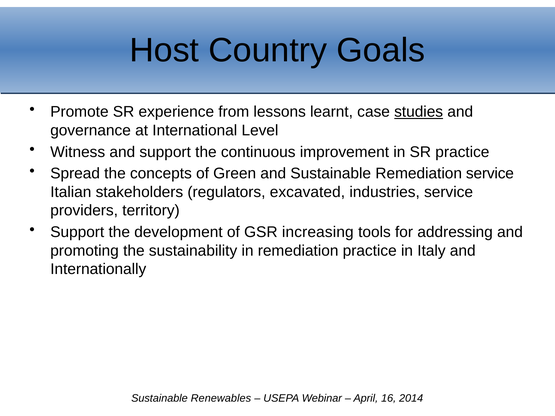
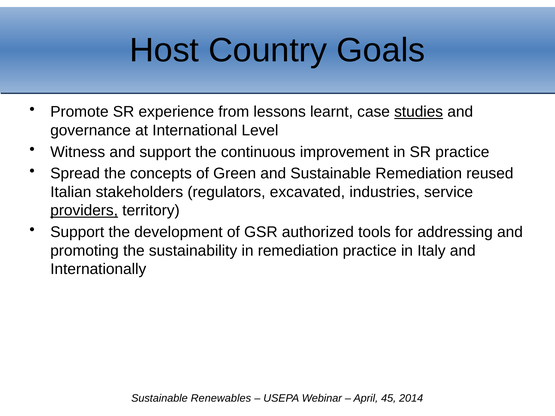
Remediation service: service -> reused (490, 174)
providers underline: none -> present (84, 211)
increasing: increasing -> authorized (318, 232)
16: 16 -> 45 (389, 399)
